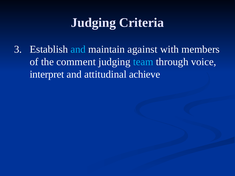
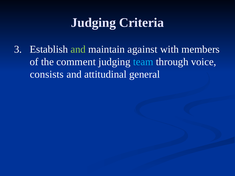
and colour: light blue -> light green (78, 49)
interpret: interpret -> consists (47, 74)
achieve: achieve -> general (145, 74)
